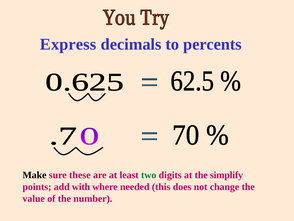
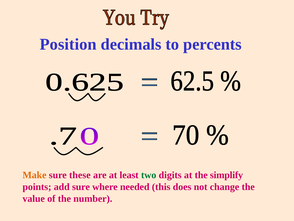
Express: Express -> Position (68, 44)
Make colour: black -> orange (34, 175)
add with: with -> sure (81, 186)
